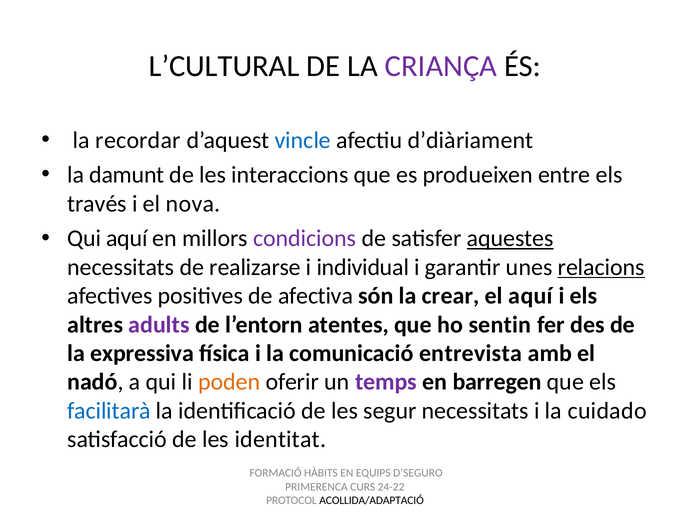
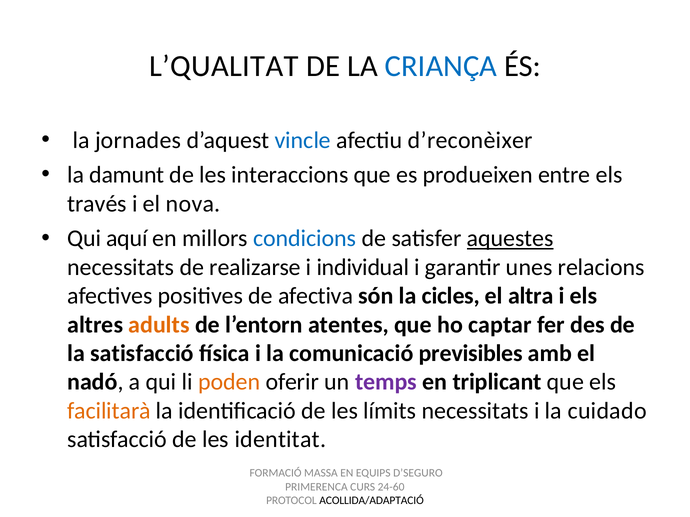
L’CULTURAL: L’CULTURAL -> L’QUALITAT (224, 66)
CRIANÇA colour: purple -> blue (441, 66)
recordar: recordar -> jornades (138, 140)
d’diàriament: d’diàriament -> d’reconèixer (470, 140)
condicions colour: purple -> blue (305, 239)
relacions underline: present -> none (601, 267)
crear: crear -> cicles (451, 296)
el aquí: aquí -> altra (531, 296)
adults colour: purple -> orange (159, 325)
sentin: sentin -> captar (500, 325)
la expressiva: expressiva -> satisfacció (142, 354)
entrevista: entrevista -> previsibles (471, 354)
barregen: barregen -> triplicant (497, 382)
facilitarà colour: blue -> orange (109, 411)
segur: segur -> límits (390, 411)
HÀBITS: HÀBITS -> MASSA (321, 474)
24-22: 24-22 -> 24-60 (391, 487)
